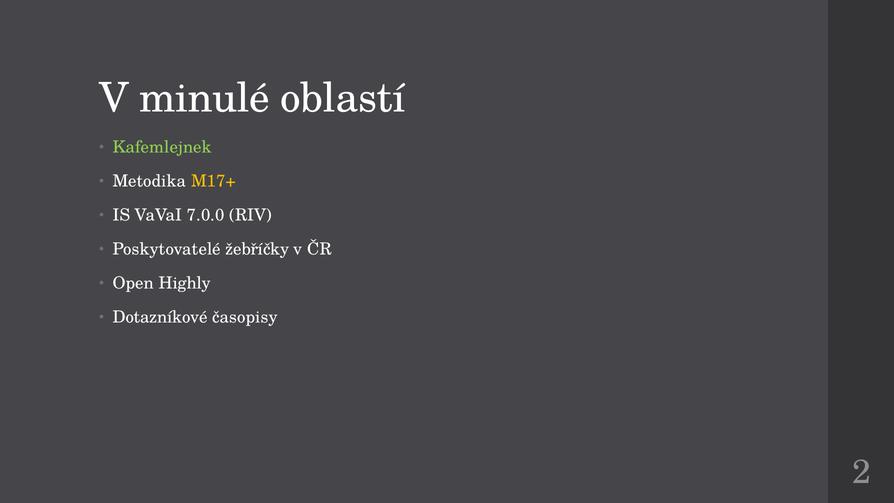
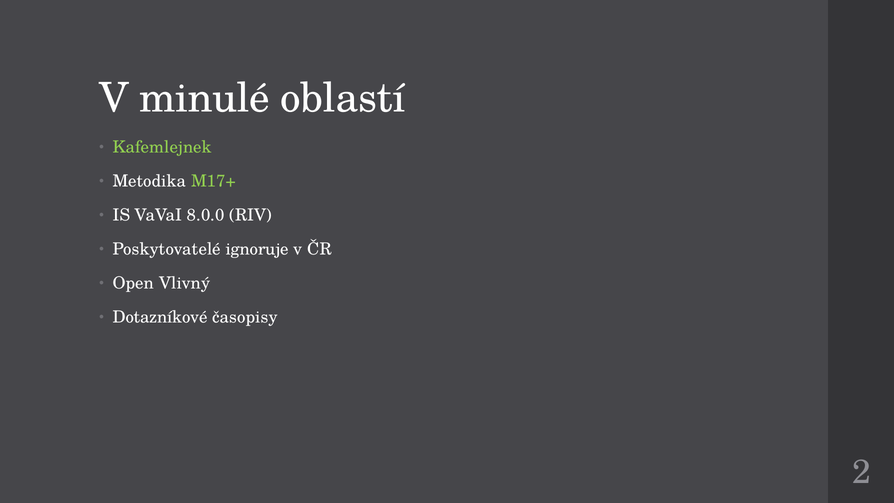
M17+ colour: yellow -> light green (214, 181)
7.0.0: 7.0.0 -> 8.0.0 (206, 215)
žebříčky: žebříčky -> ignoruje (257, 249)
Highly: Highly -> Vlivný (185, 283)
